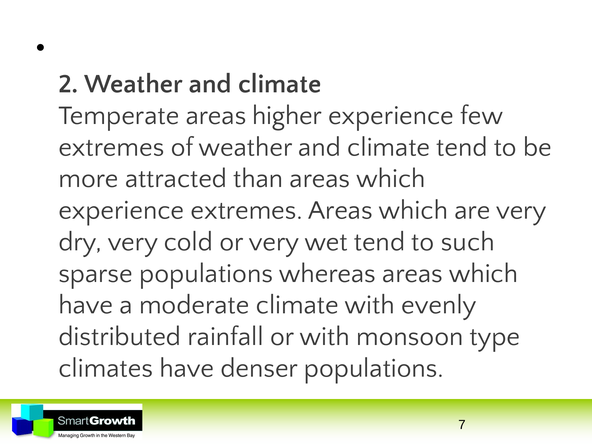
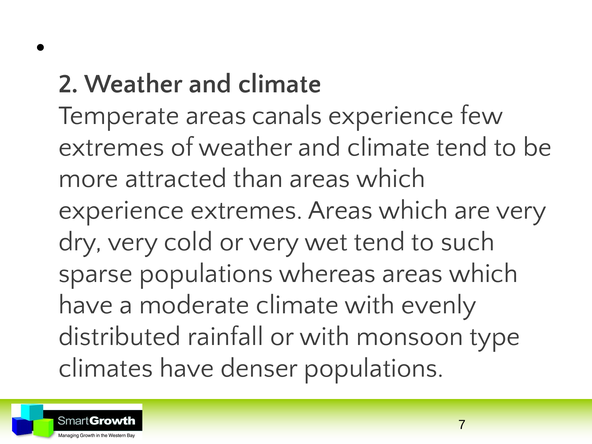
higher: higher -> canals (287, 115)
